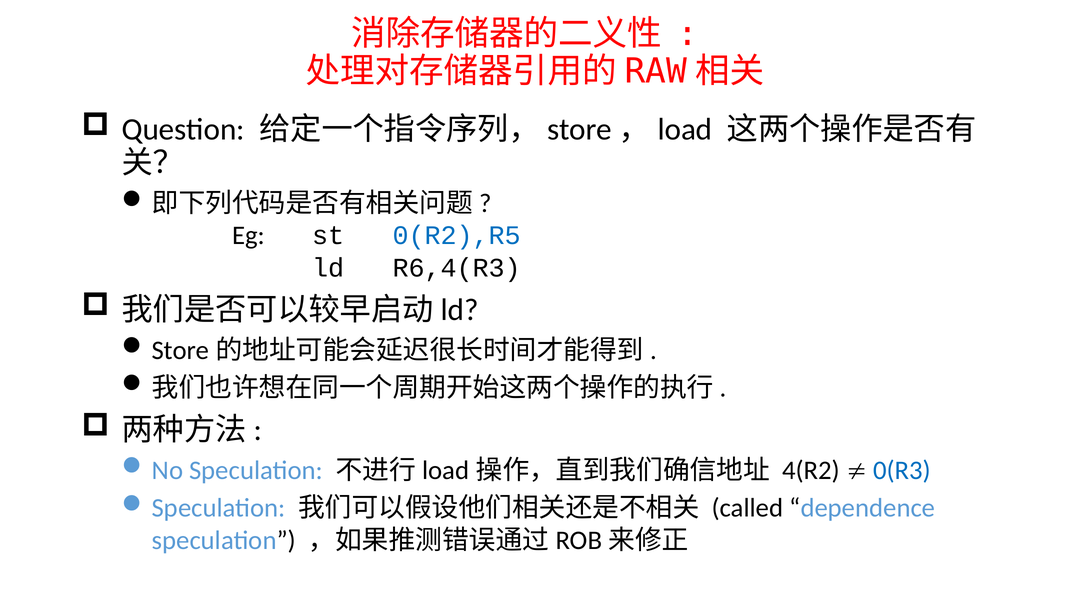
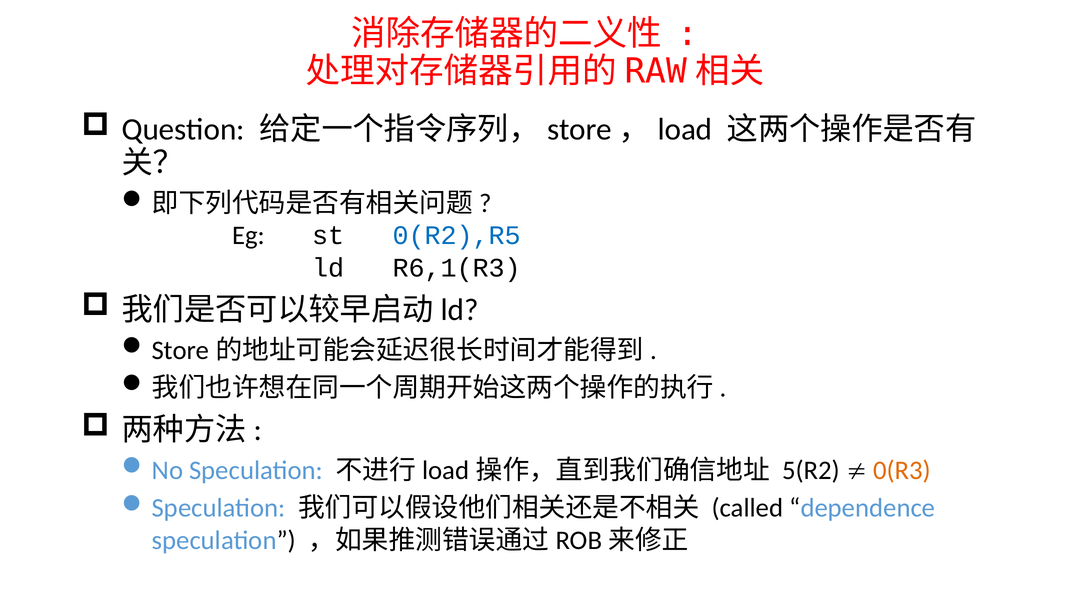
R6,4(R3: R6,4(R3 -> R6,1(R3 (457, 268)
4(R2: 4(R2 -> 5(R2 (811, 470)
0(R3 colour: blue -> orange (902, 470)
